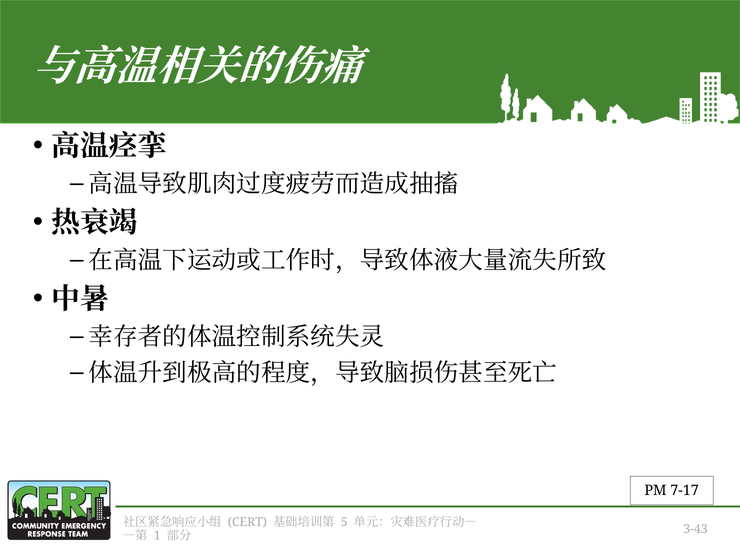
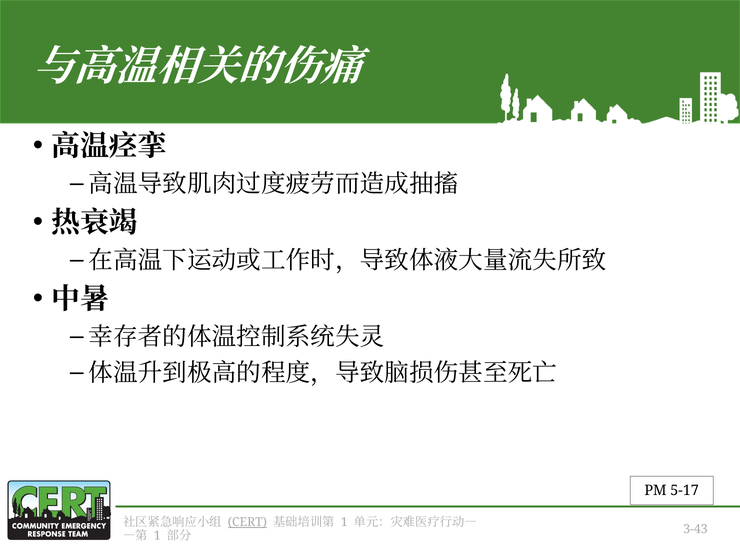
7-17: 7-17 -> 5-17 (685, 490)
CERT underline: none -> present (247, 522)
5: 5 -> 1 (344, 522)
